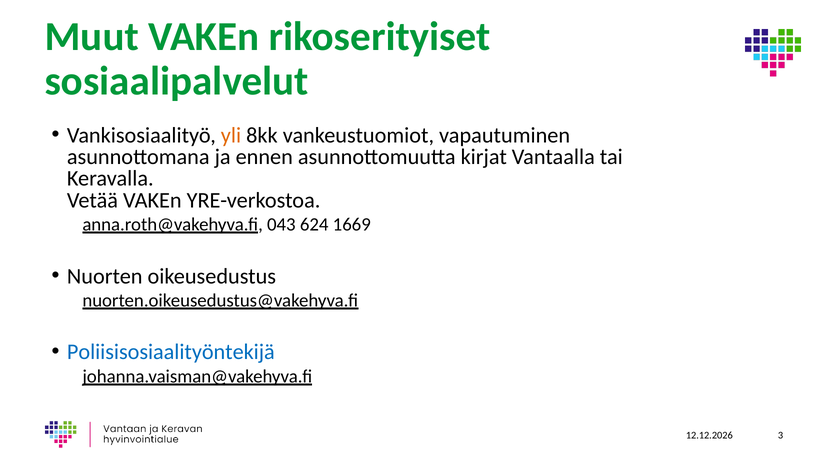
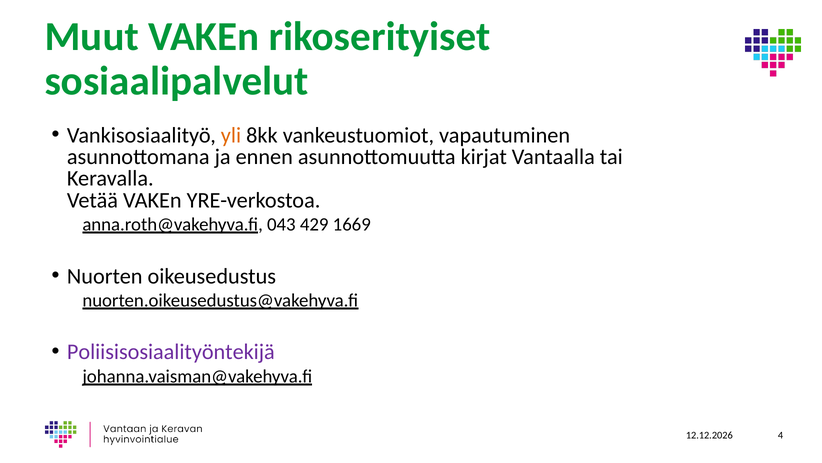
624: 624 -> 429 (314, 224)
Poliisisosiaalityöntekijä colour: blue -> purple (171, 352)
3: 3 -> 4 (781, 435)
